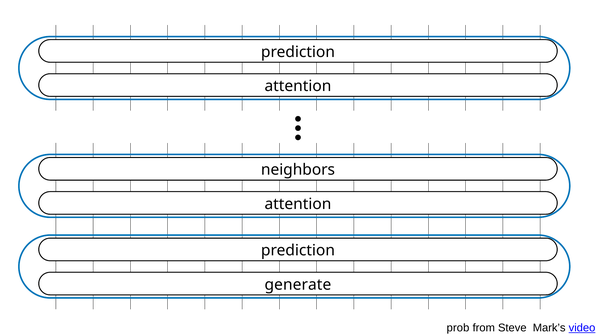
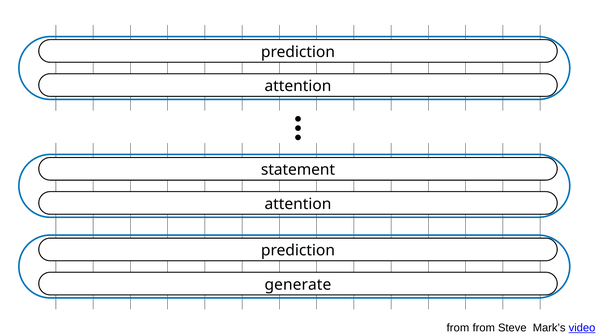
neighbors: neighbors -> statement (298, 170)
prob: prob -> from (458, 328)
